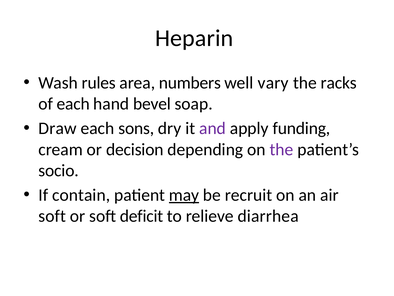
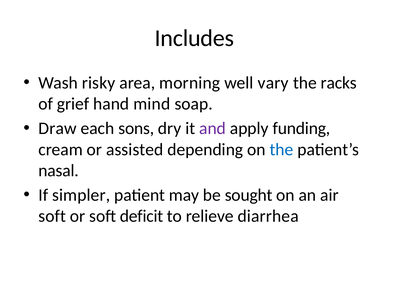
Heparin: Heparin -> Includes (194, 38)
rules: rules -> risky (99, 83)
numbers: numbers -> morning (190, 83)
of each: each -> grief (73, 104)
bevel: bevel -> mind (152, 104)
decision: decision -> assisted (135, 149)
the colour: purple -> blue (281, 149)
socio: socio -> nasal (59, 170)
contain: contain -> simpler (81, 195)
may underline: present -> none (184, 195)
recruit: recruit -> sought (249, 195)
